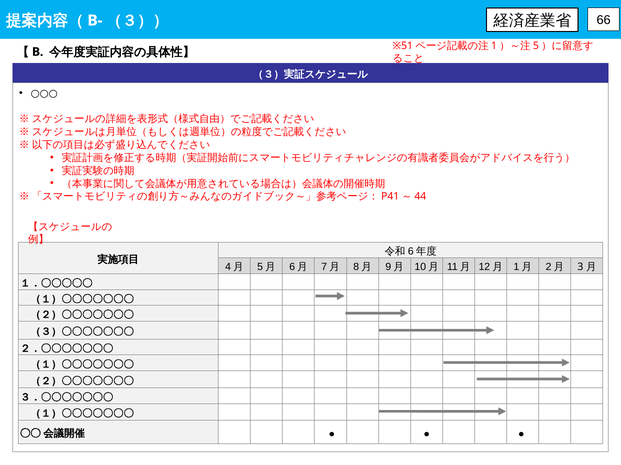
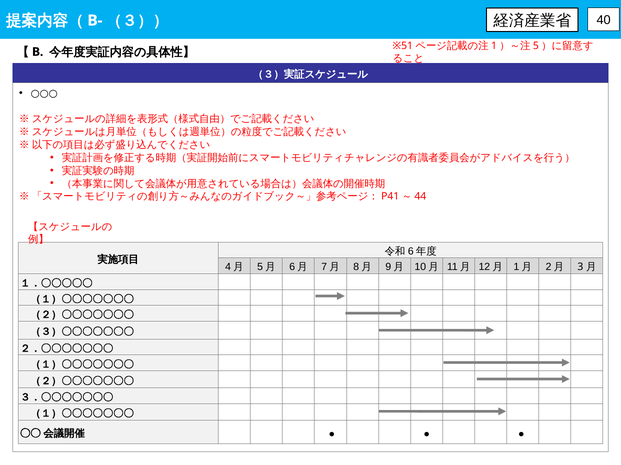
66: 66 -> 40 (604, 20)
